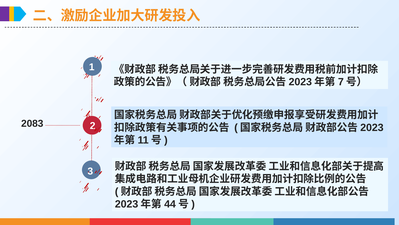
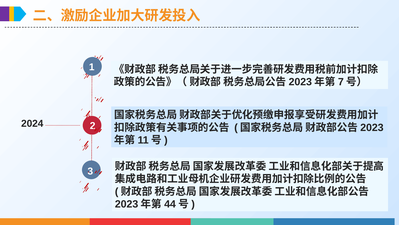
2083: 2083 -> 2024 (32, 123)
